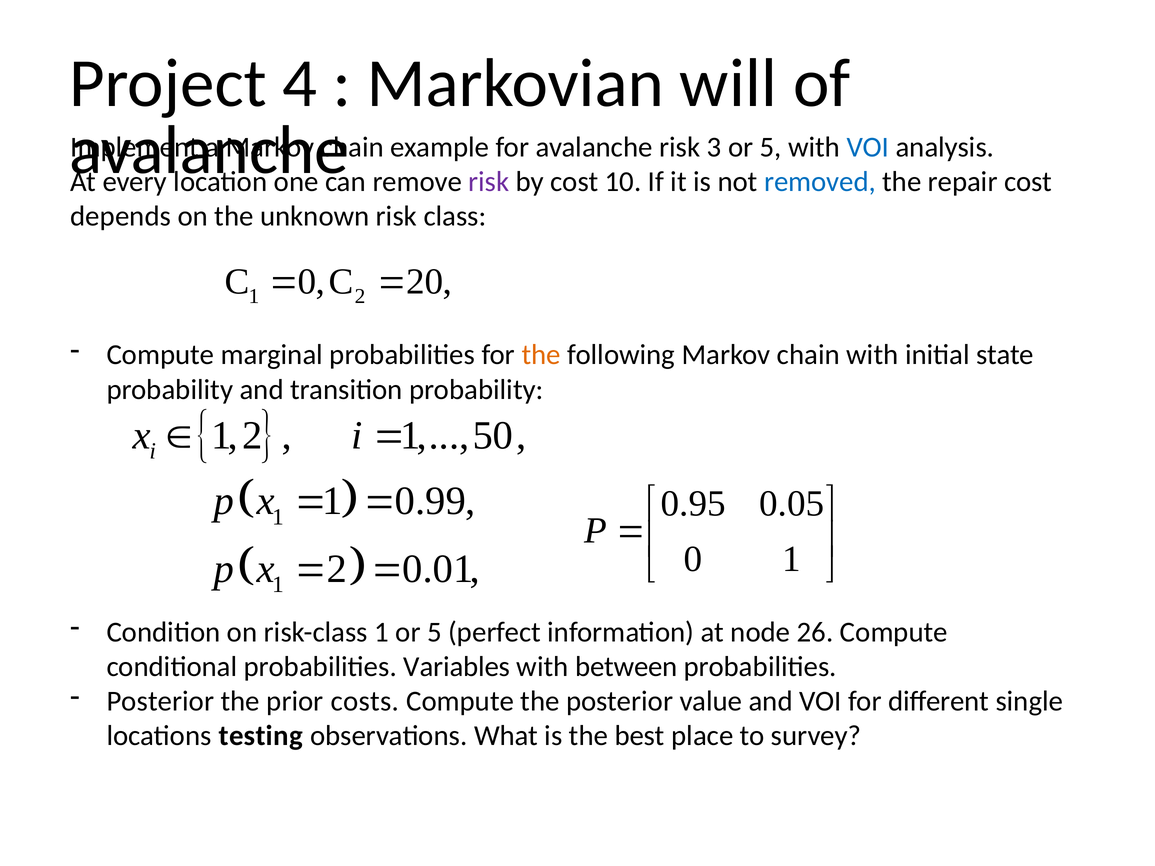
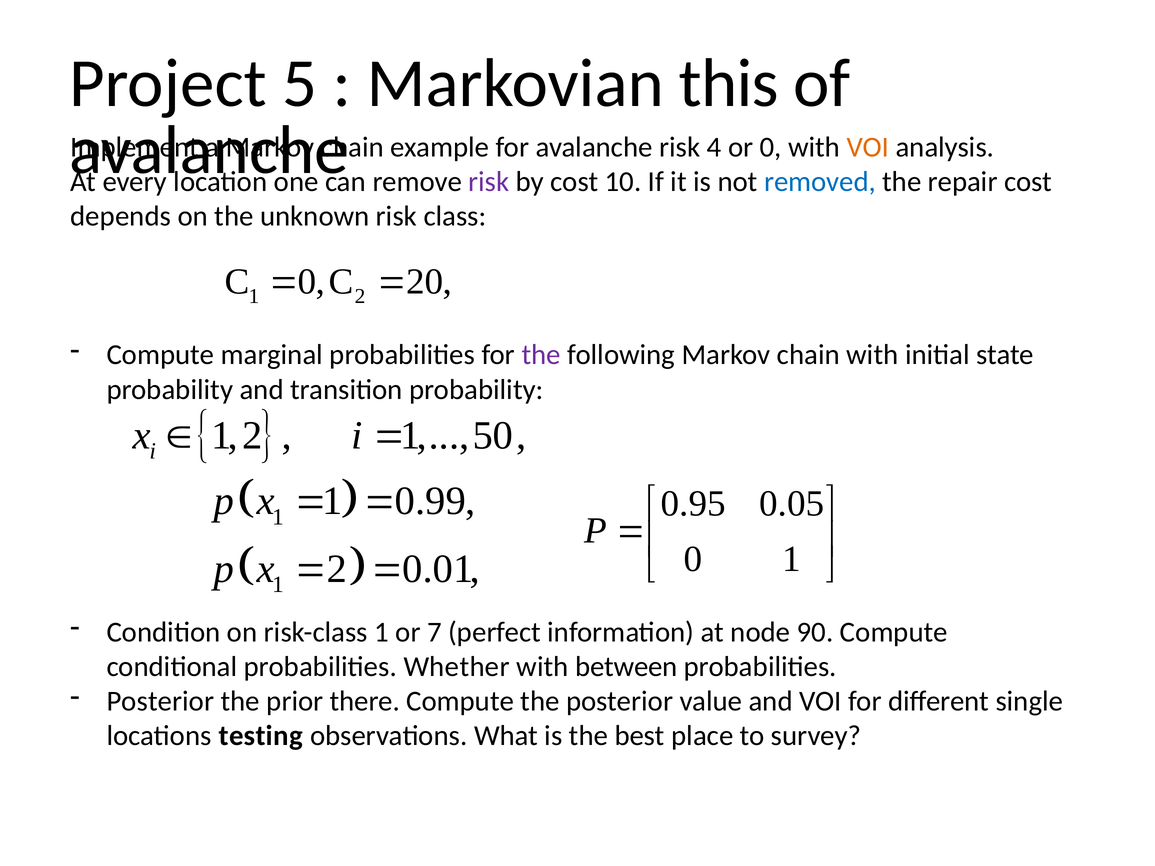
4: 4 -> 5 (300, 83)
will: will -> this (729, 83)
3: 3 -> 4 (714, 147)
5: 5 -> 0 (771, 147)
VOI colour: blue -> orange (868, 147)
the colour: orange -> purple (541, 355)
1 or 5: 5 -> 7 (434, 632)
26: 26 -> 90 (815, 632)
Variables: Variables -> Whether (457, 667)
costs: costs -> there (365, 702)
